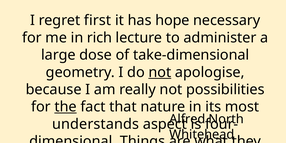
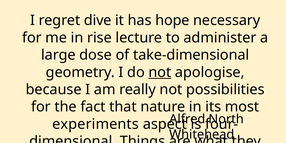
first: first -> dive (98, 20)
rich: rich -> rise (99, 38)
the underline: present -> none (66, 107)
understands: understands -> experiments (96, 124)
